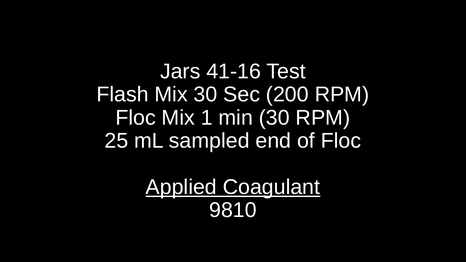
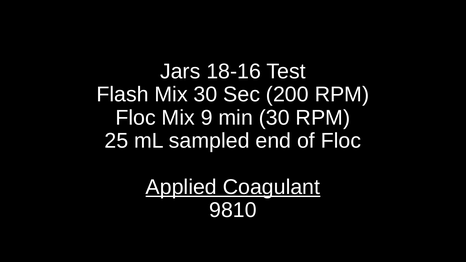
41-16: 41-16 -> 18-16 (234, 72)
1: 1 -> 9 (207, 118)
